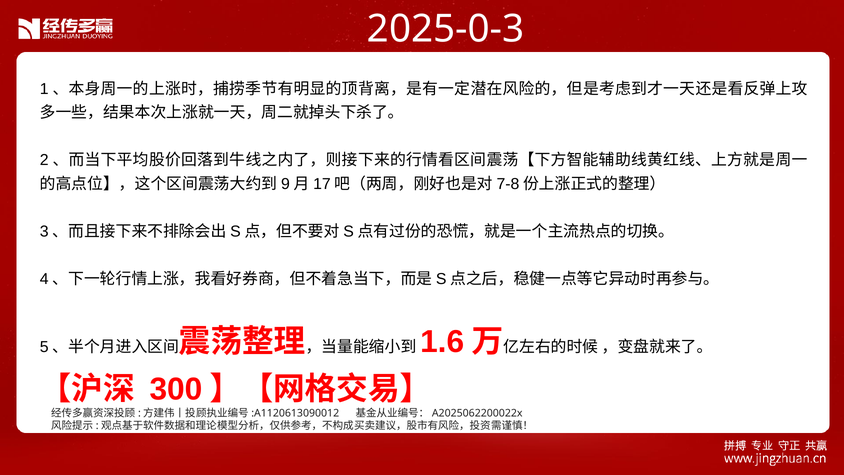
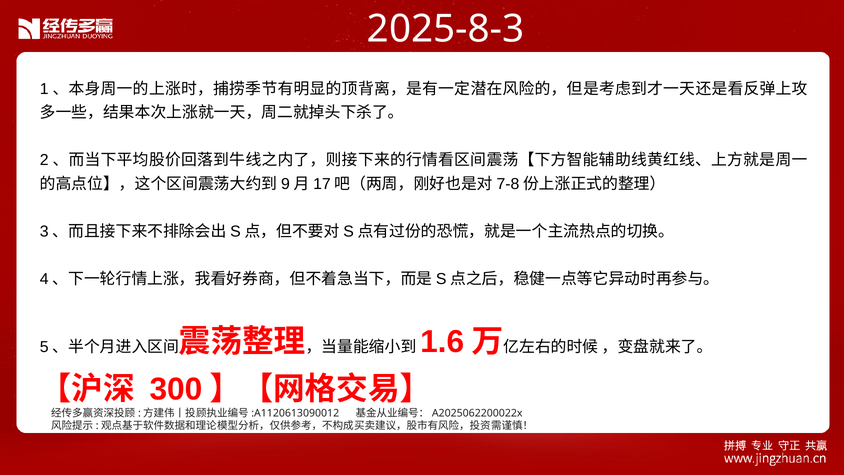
2025-0-3: 2025-0-3 -> 2025-8-3 (446, 29)
